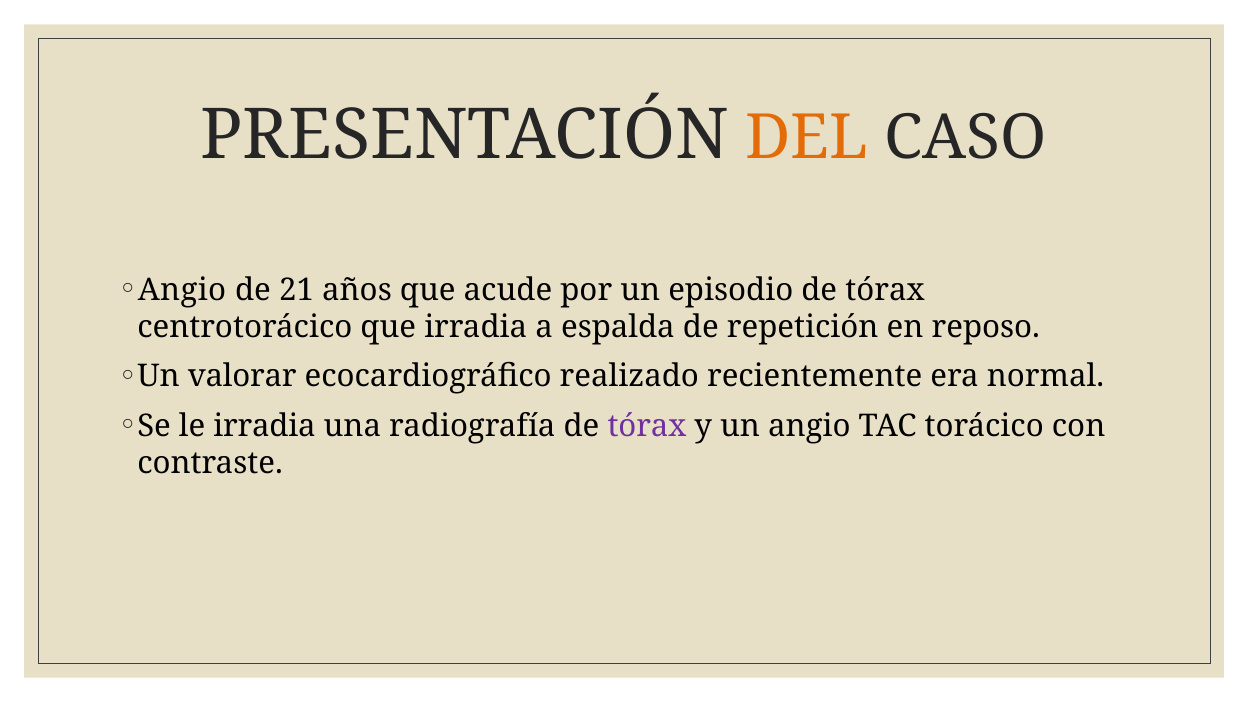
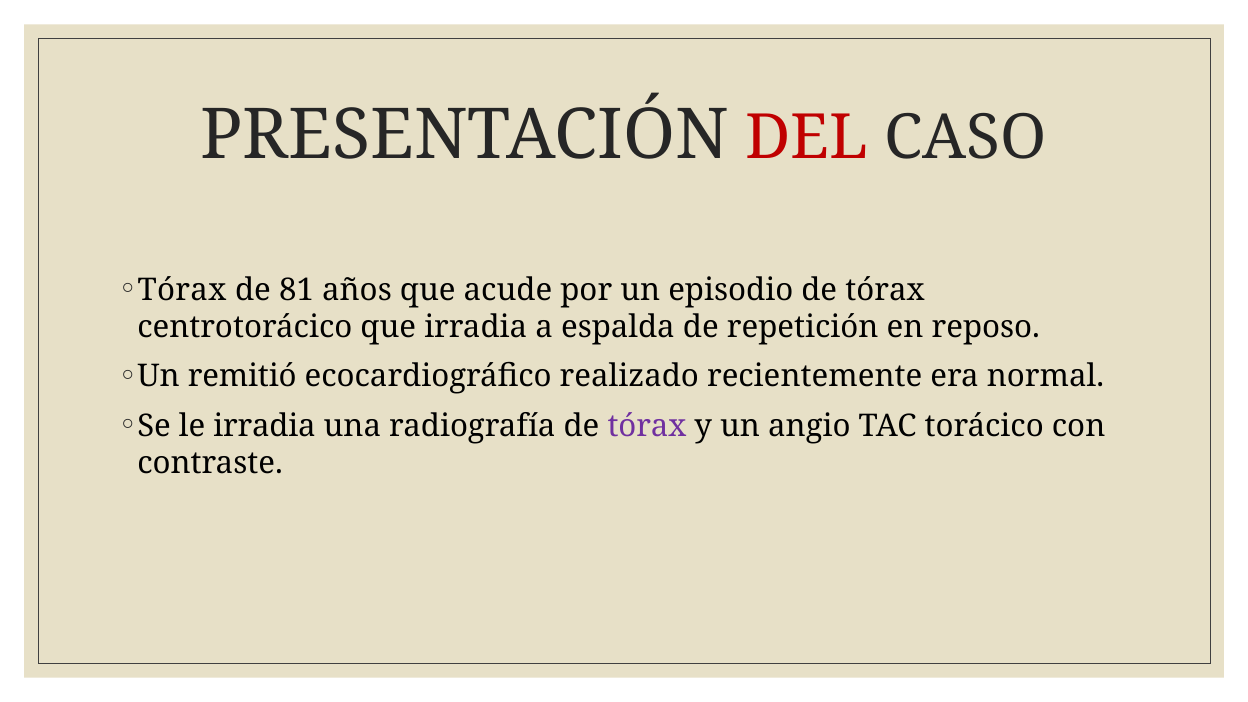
DEL colour: orange -> red (807, 138)
Angio: Angio -> Tórax (182, 290)
21: 21 -> 81 (297, 290)
valorar: valorar -> remitió (242, 377)
